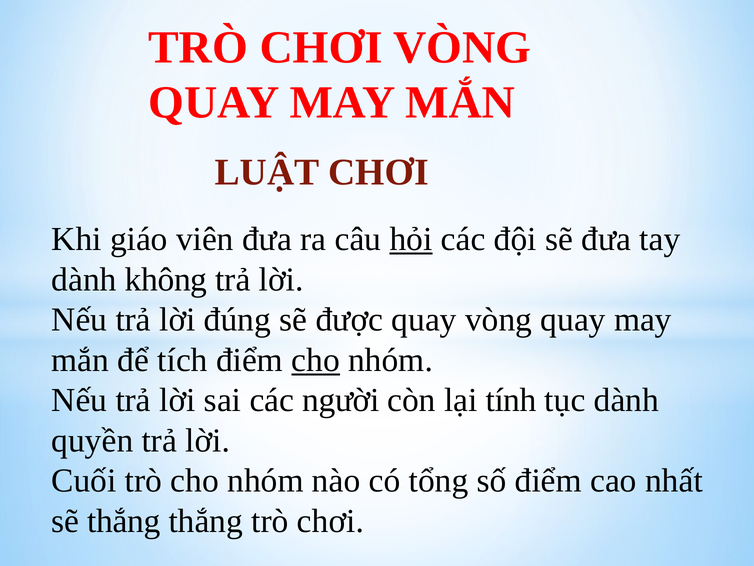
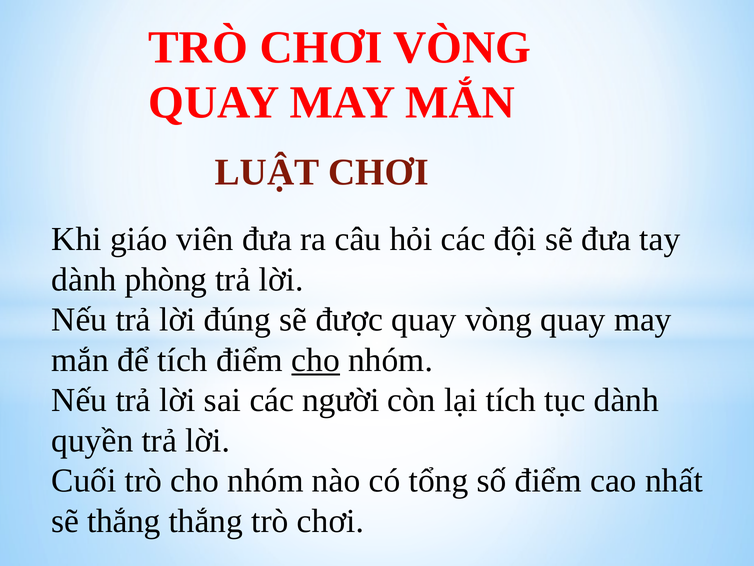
hỏi underline: present -> none (411, 239)
không: không -> phòng (166, 279)
lại tính: tính -> tích (511, 400)
